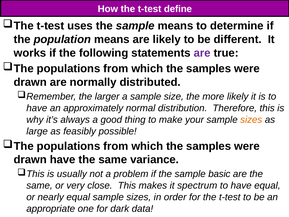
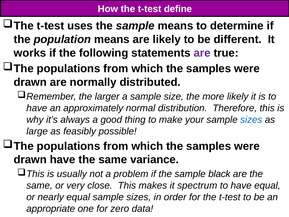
sizes colour: orange -> blue (251, 120)
basic: basic -> black (219, 174)
dark: dark -> zero (120, 208)
